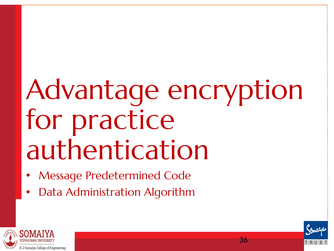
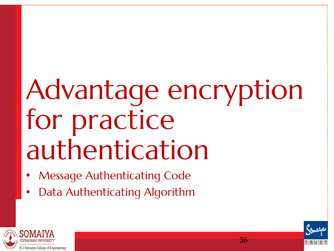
Message Predetermined: Predetermined -> Authenticating (123, 175)
Data Administration: Administration -> Authenticating (103, 192)
